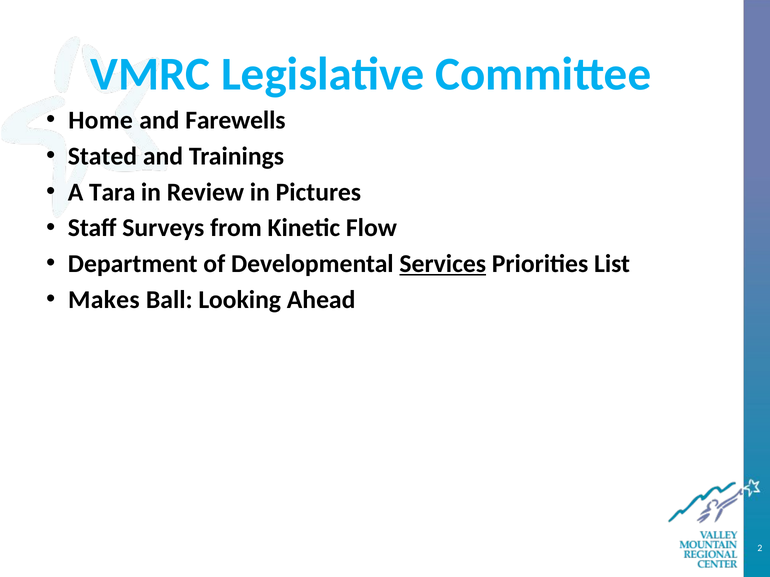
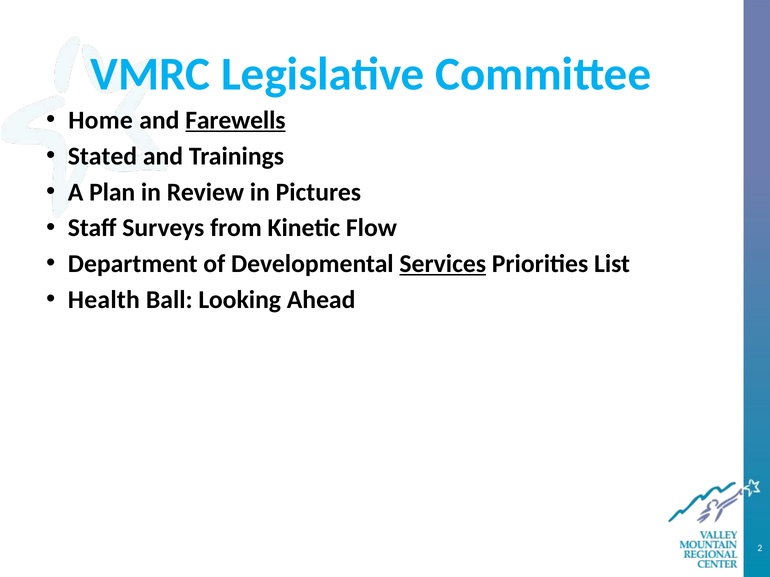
Farewells underline: none -> present (235, 120)
Tara: Tara -> Plan (112, 192)
Makes: Makes -> Health (104, 300)
